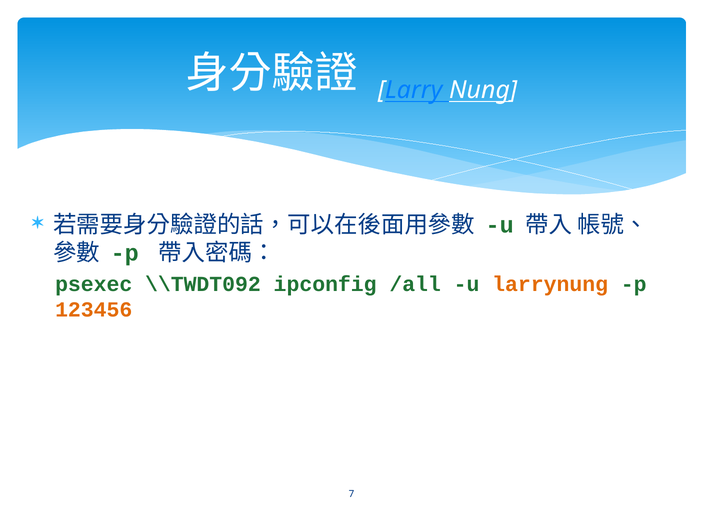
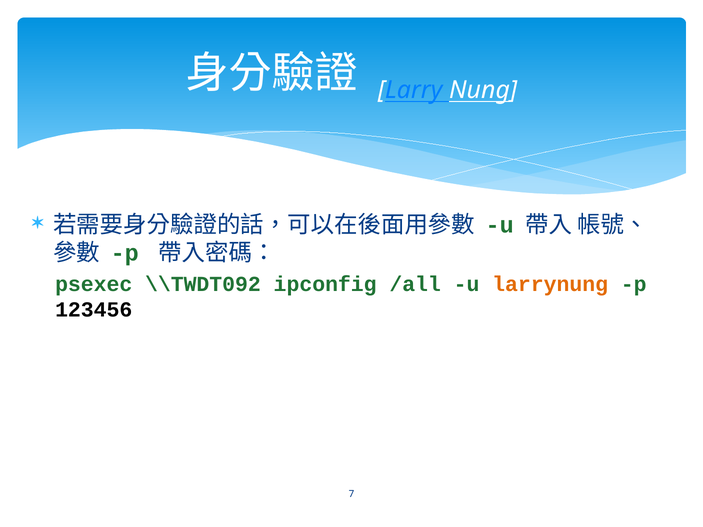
123456 colour: orange -> black (94, 310)
